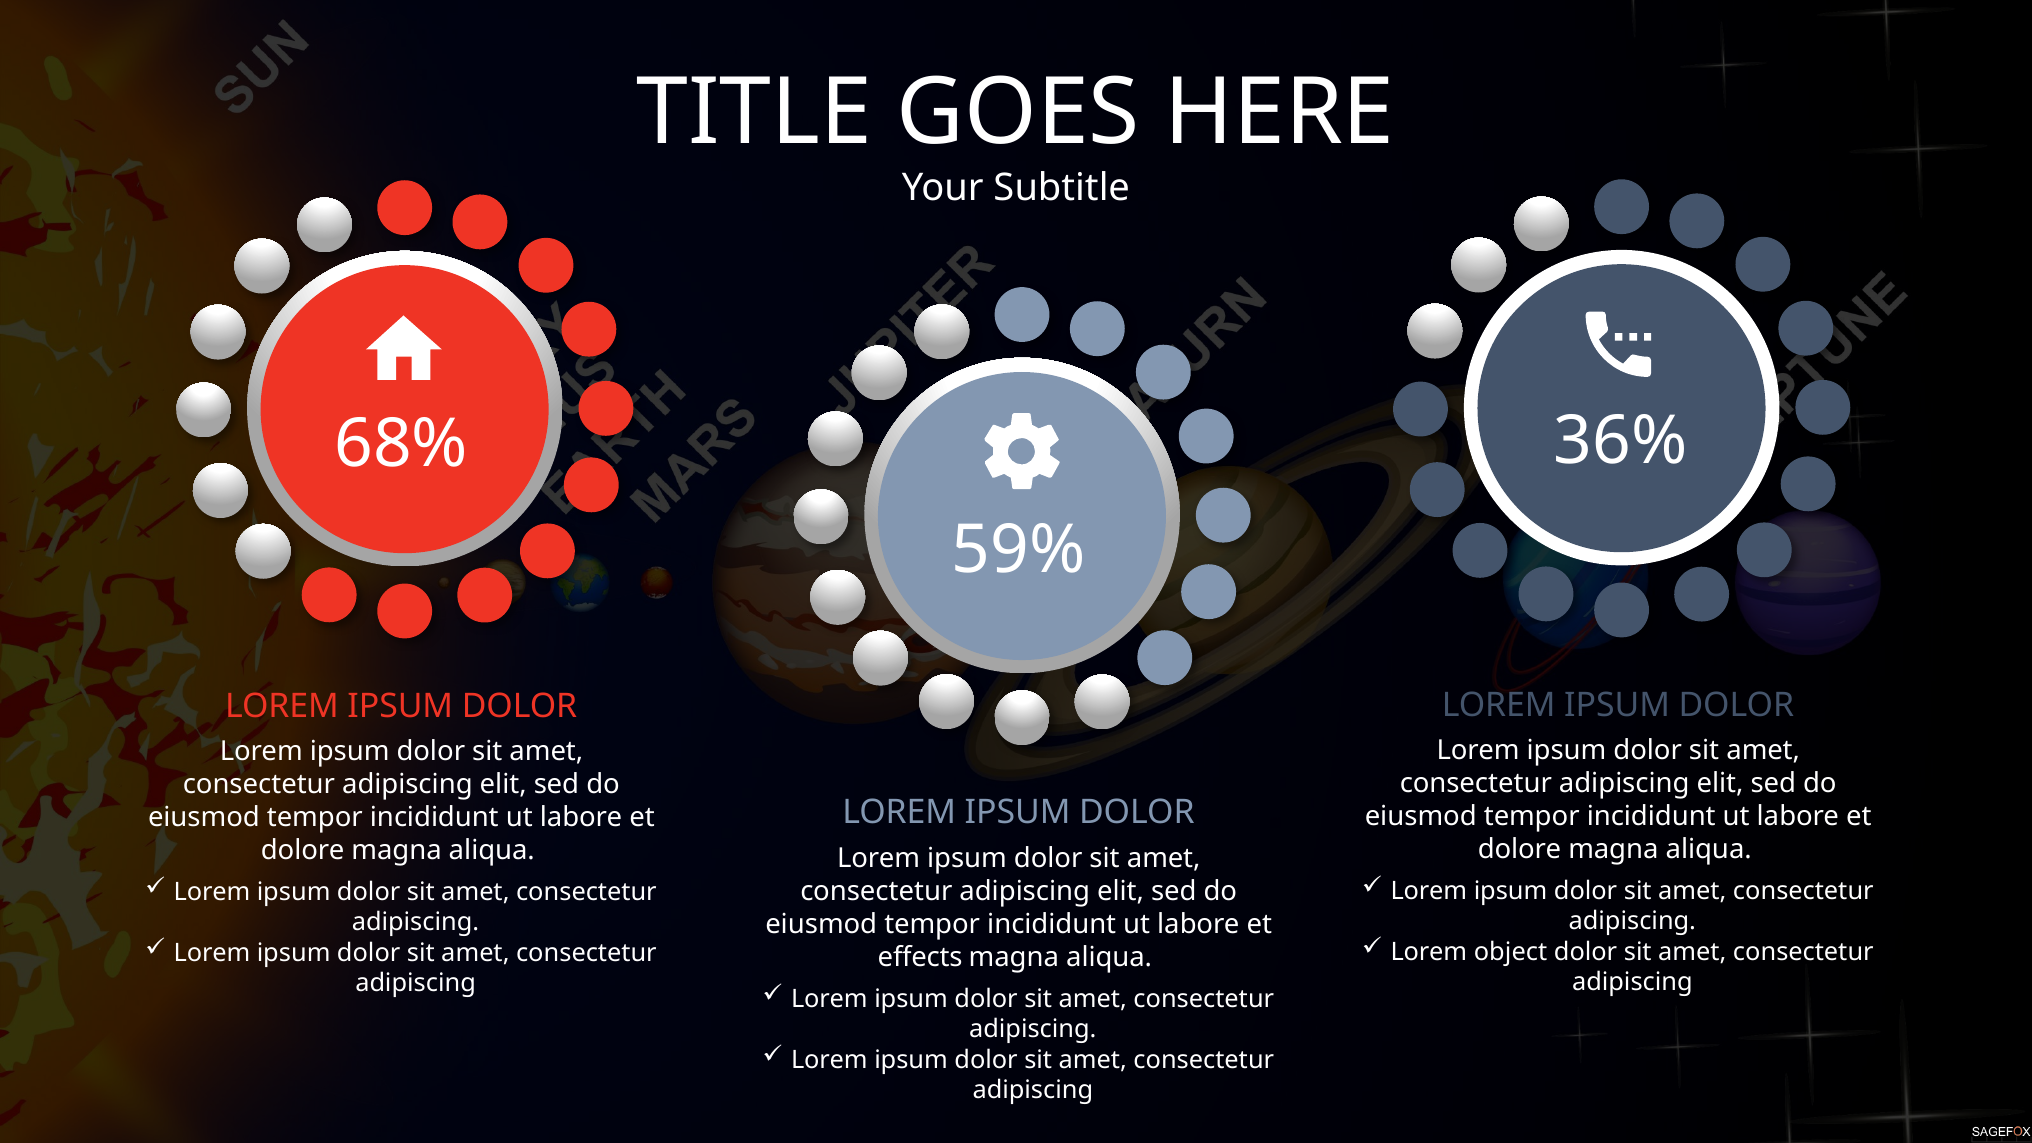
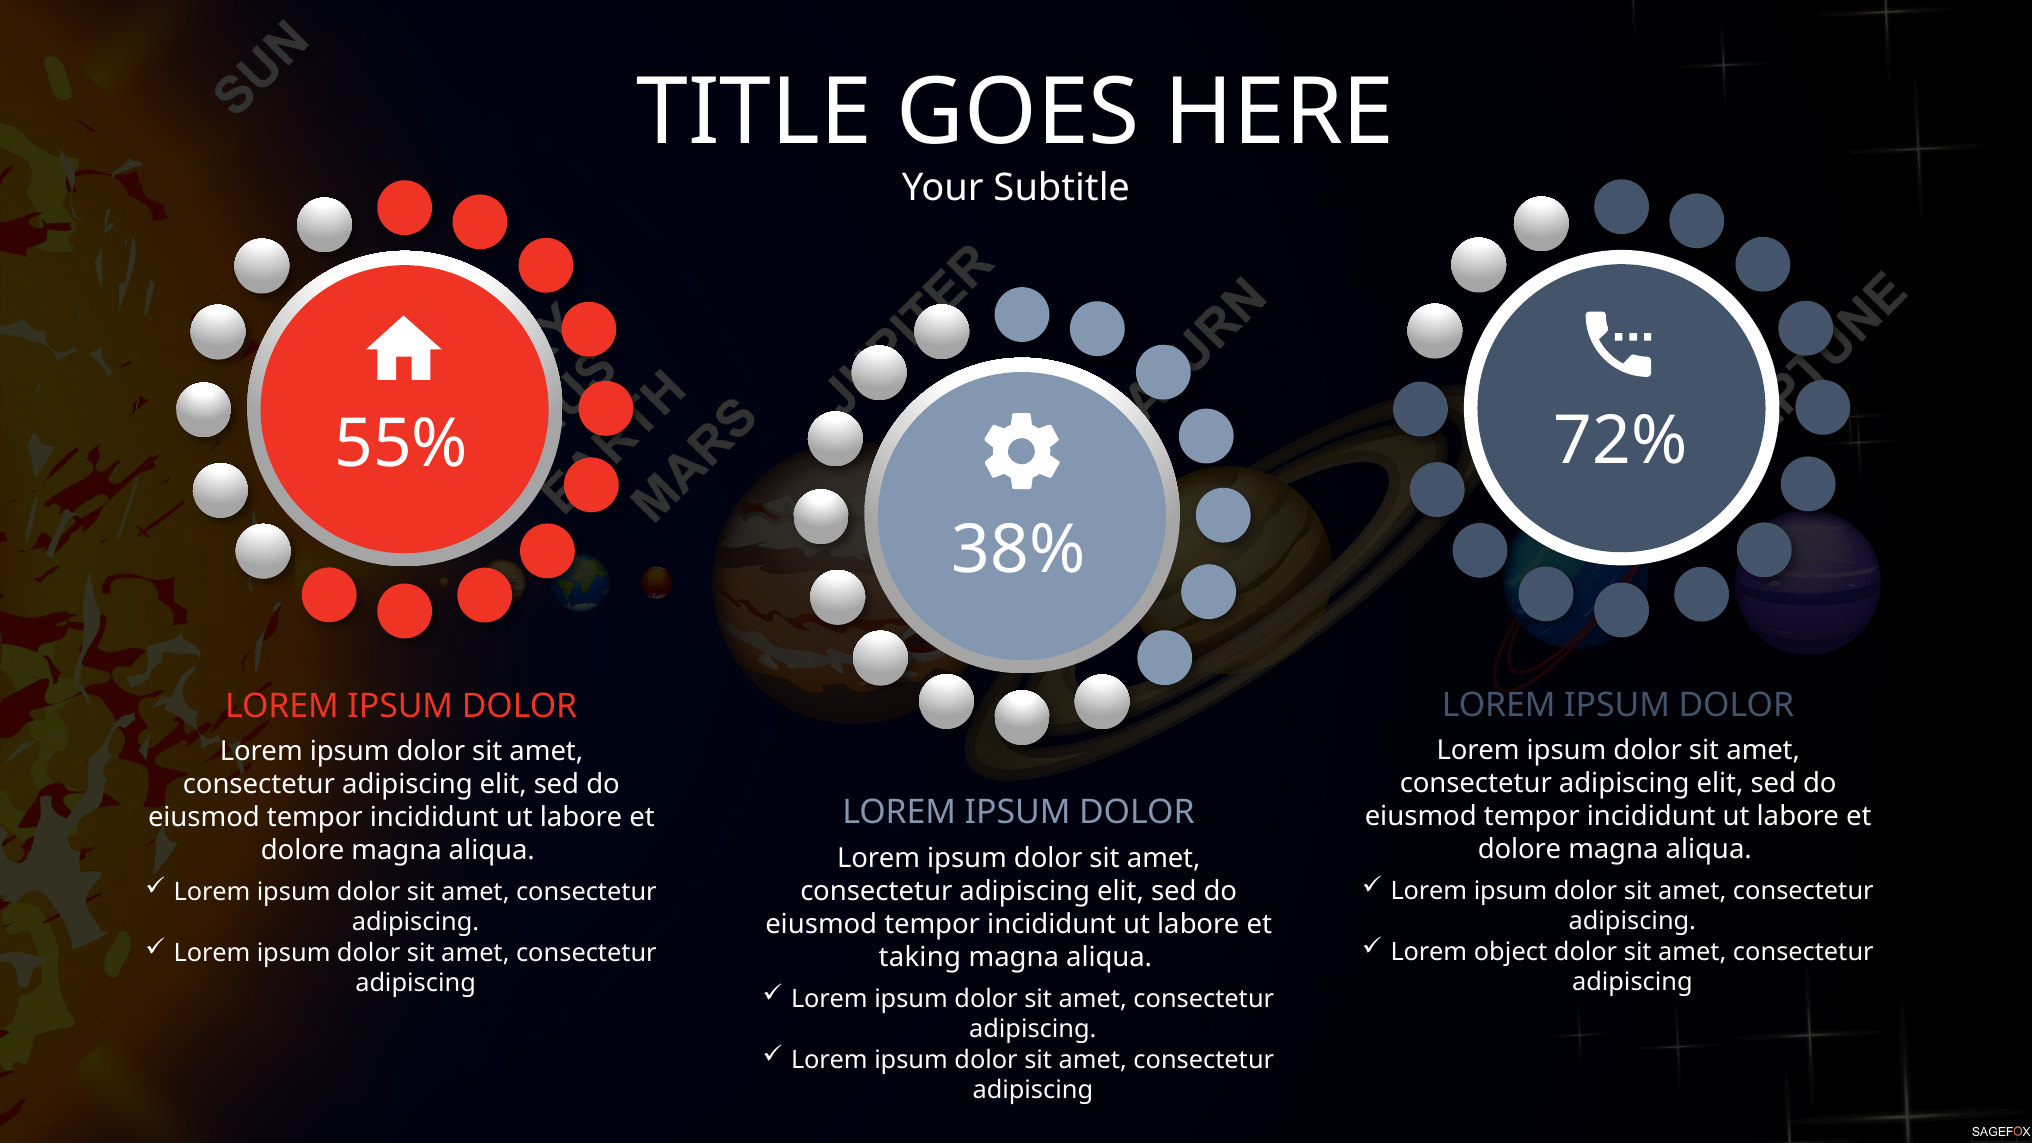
36%: 36% -> 72% (1621, 442)
68%: 68% -> 55% (401, 444)
59%: 59% -> 38% (1019, 550)
effects: effects -> taking (920, 957)
